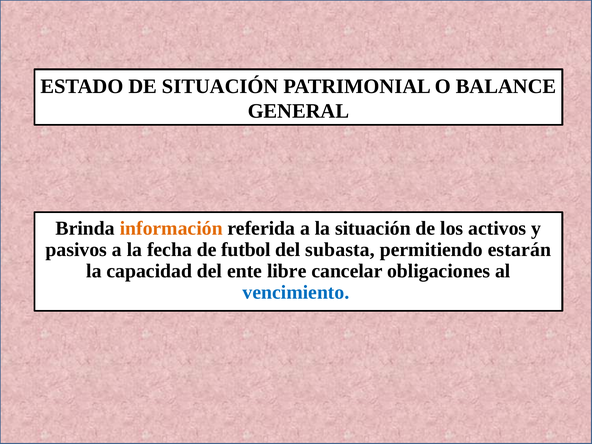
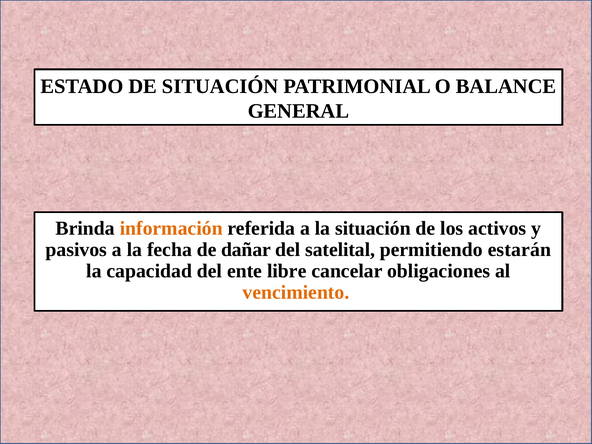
futbol: futbol -> dañar (246, 250)
subasta: subasta -> satelital (340, 250)
vencimiento colour: blue -> orange (296, 292)
